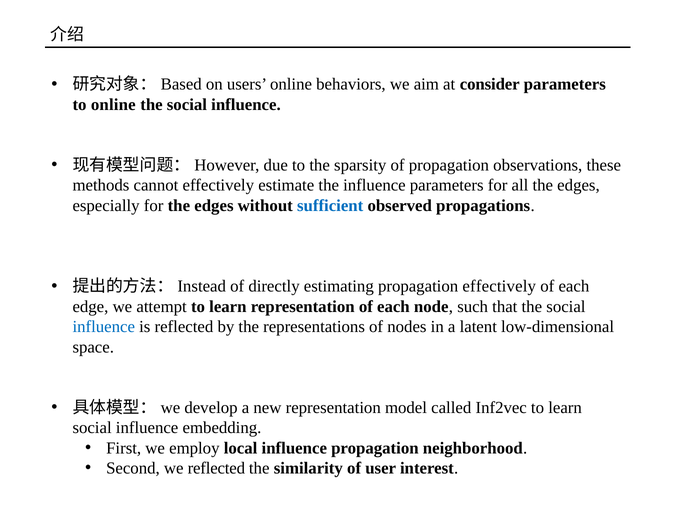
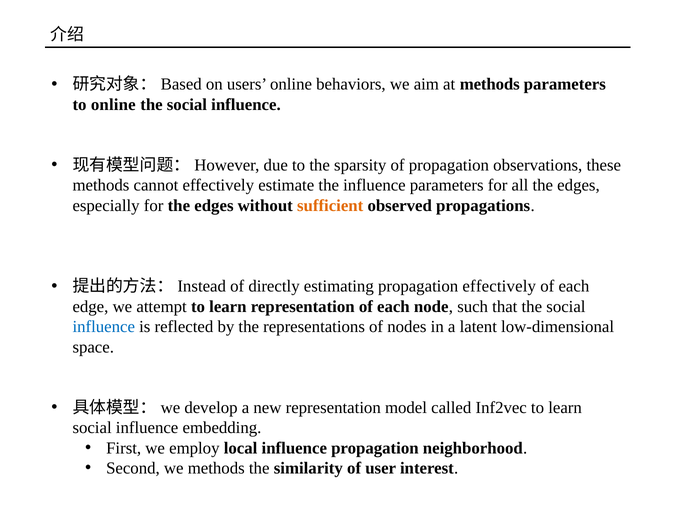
at consider: consider -> methods (490, 84)
sufficient colour: blue -> orange (330, 205)
we reflected: reflected -> methods (216, 468)
